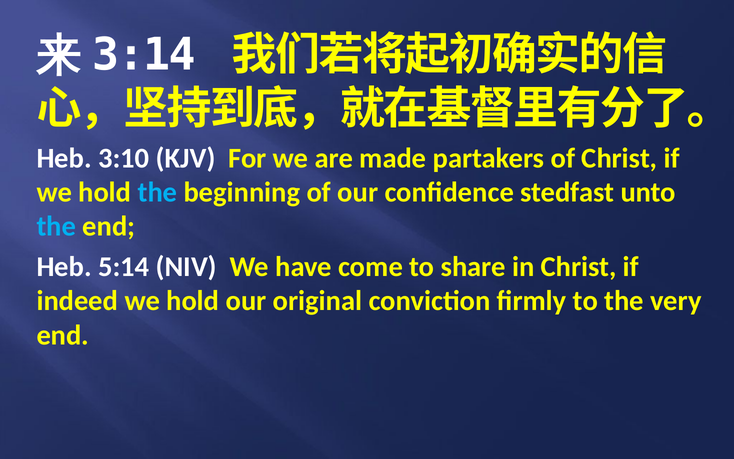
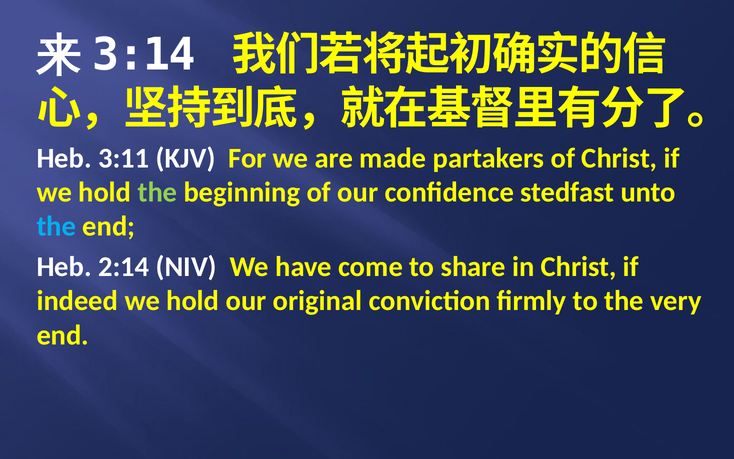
3:10: 3:10 -> 3:11 (124, 158)
the colour: light blue -> light green (157, 192)
5:14: 5:14 -> 2:14 (124, 267)
